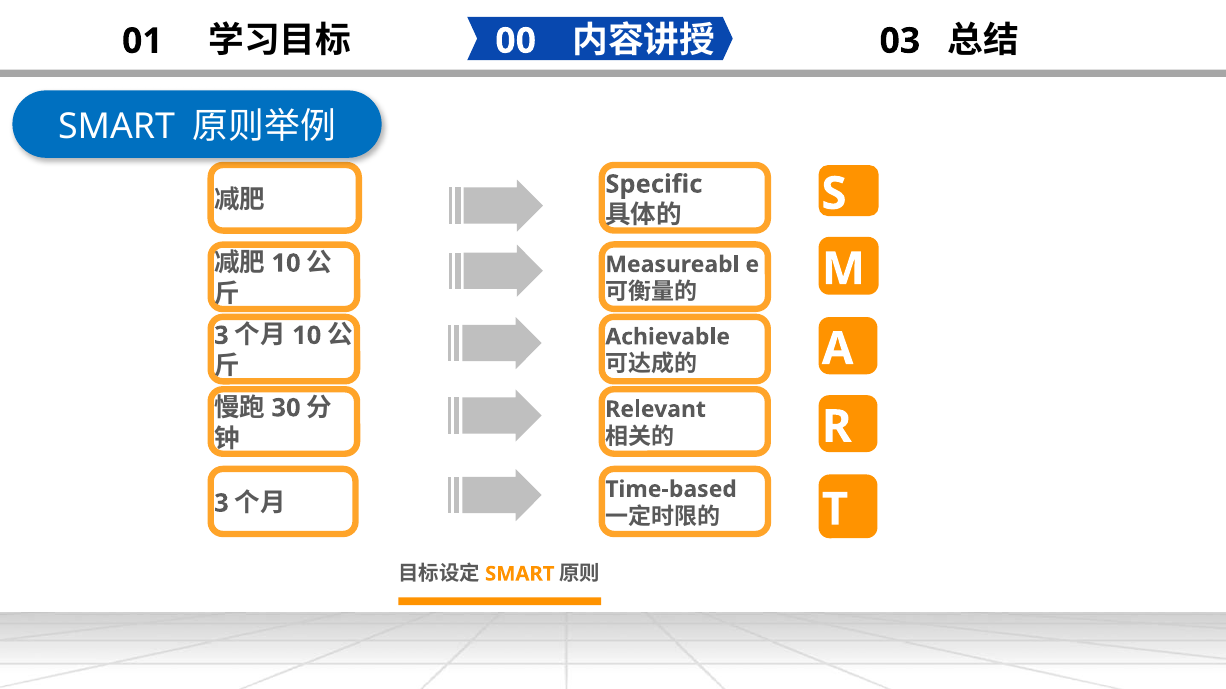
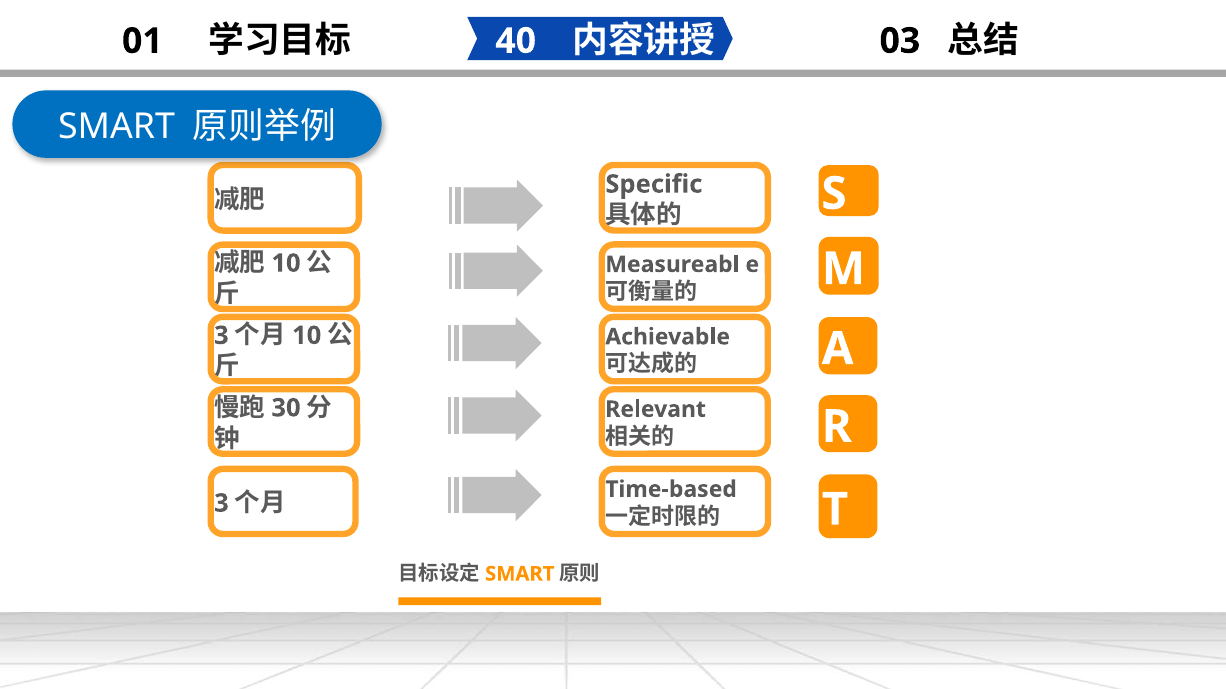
00: 00 -> 40 (516, 41)
